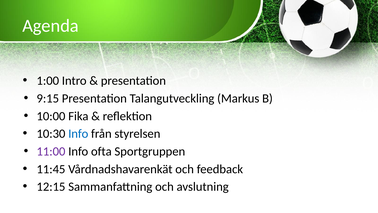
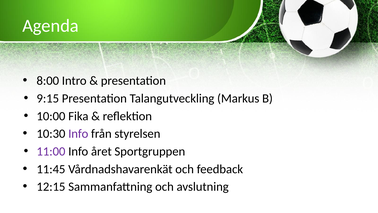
1:00: 1:00 -> 8:00 (48, 81)
Info colour: blue -> purple (78, 134)
ofta: ofta -> året (101, 151)
